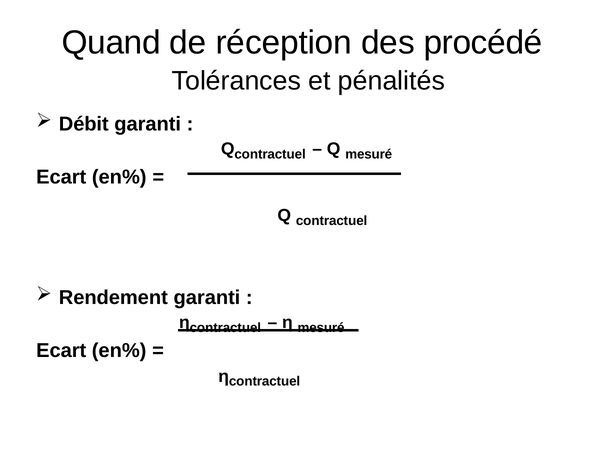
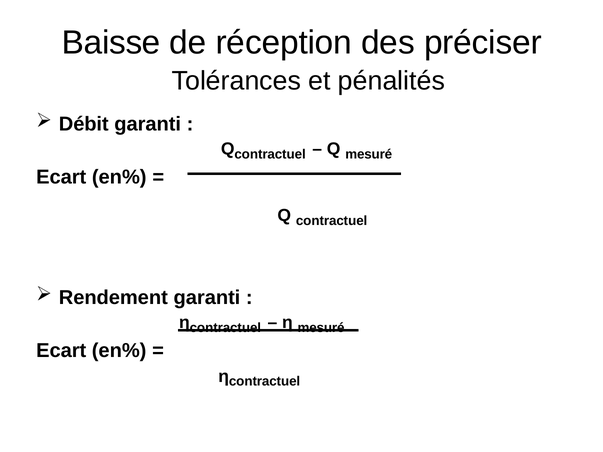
Quand: Quand -> Baisse (111, 43)
procédé: procédé -> préciser (483, 43)
